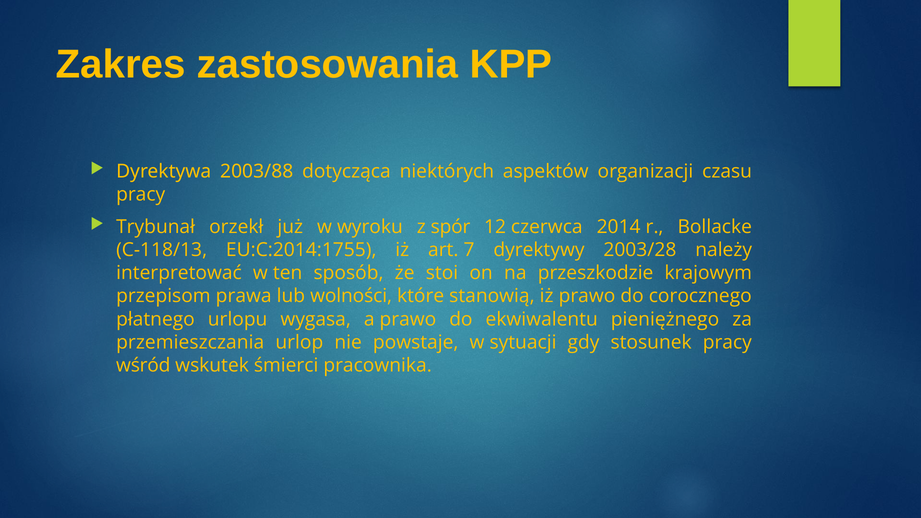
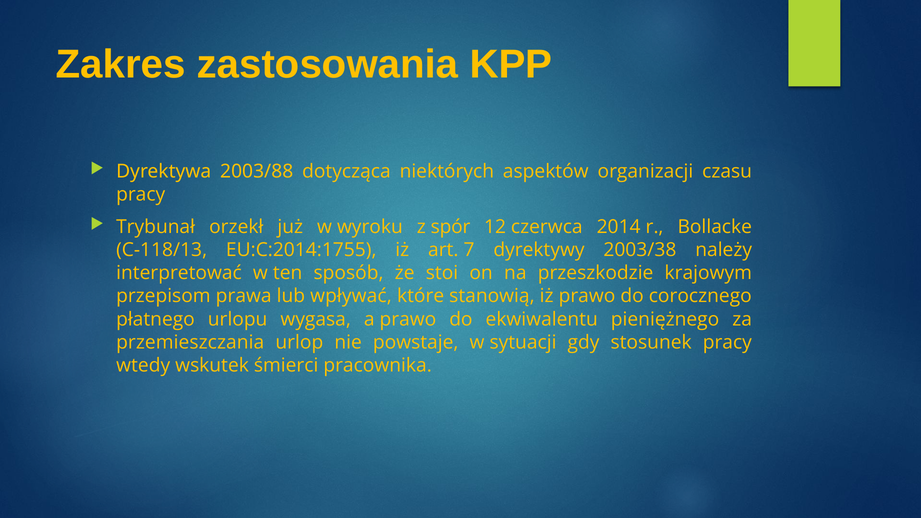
2003/28: 2003/28 -> 2003/38 (640, 250)
wolności: wolności -> wpływać (351, 296)
wśród: wśród -> wtedy (143, 365)
